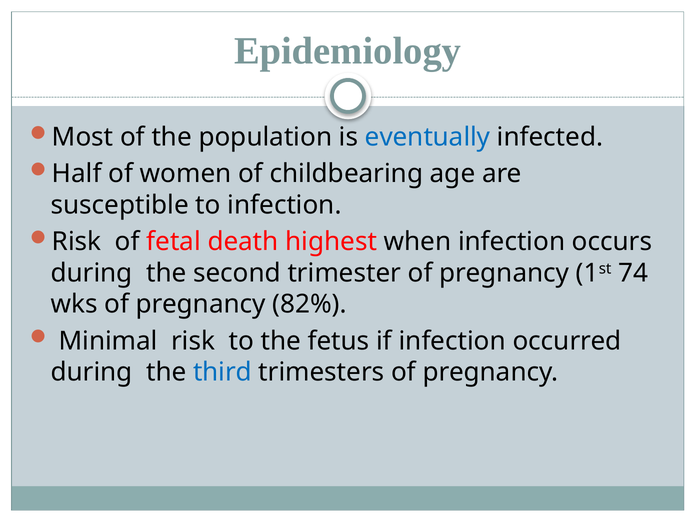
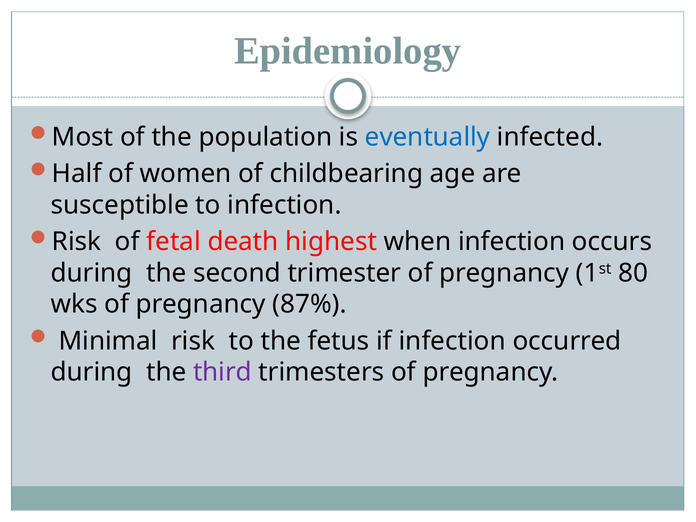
74: 74 -> 80 (633, 273)
82%: 82% -> 87% (310, 304)
third colour: blue -> purple (222, 372)
